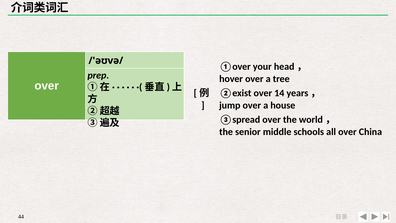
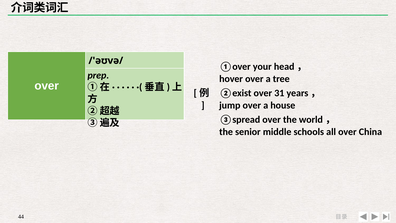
14: 14 -> 31 (279, 93)
